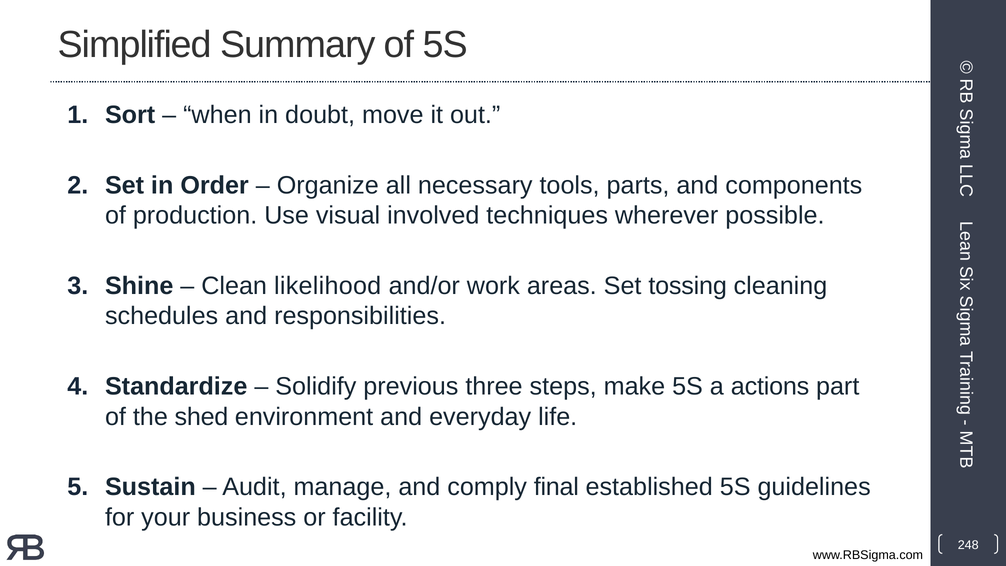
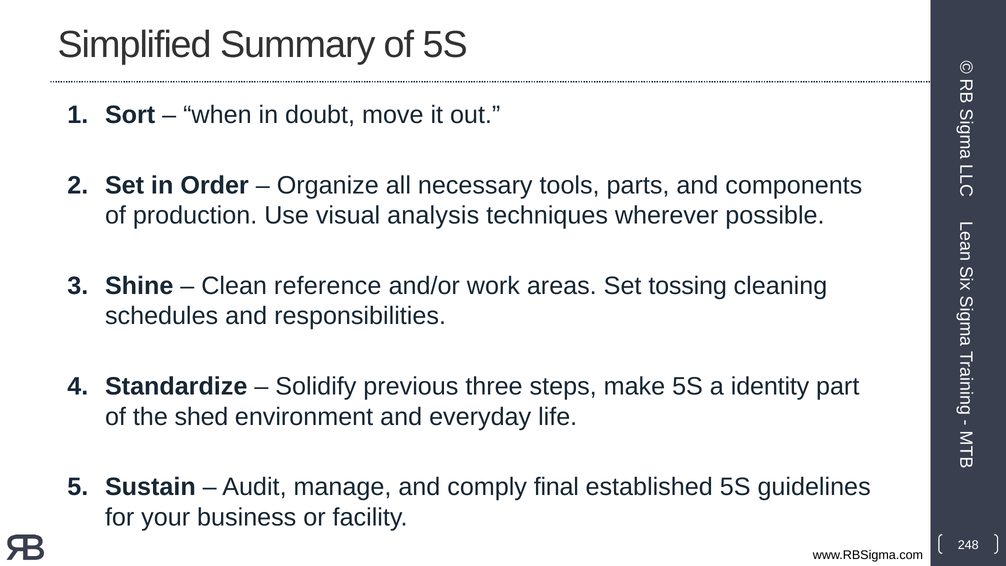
involved: involved -> analysis (433, 216)
likelihood: likelihood -> reference (328, 286)
actions: actions -> identity (770, 386)
